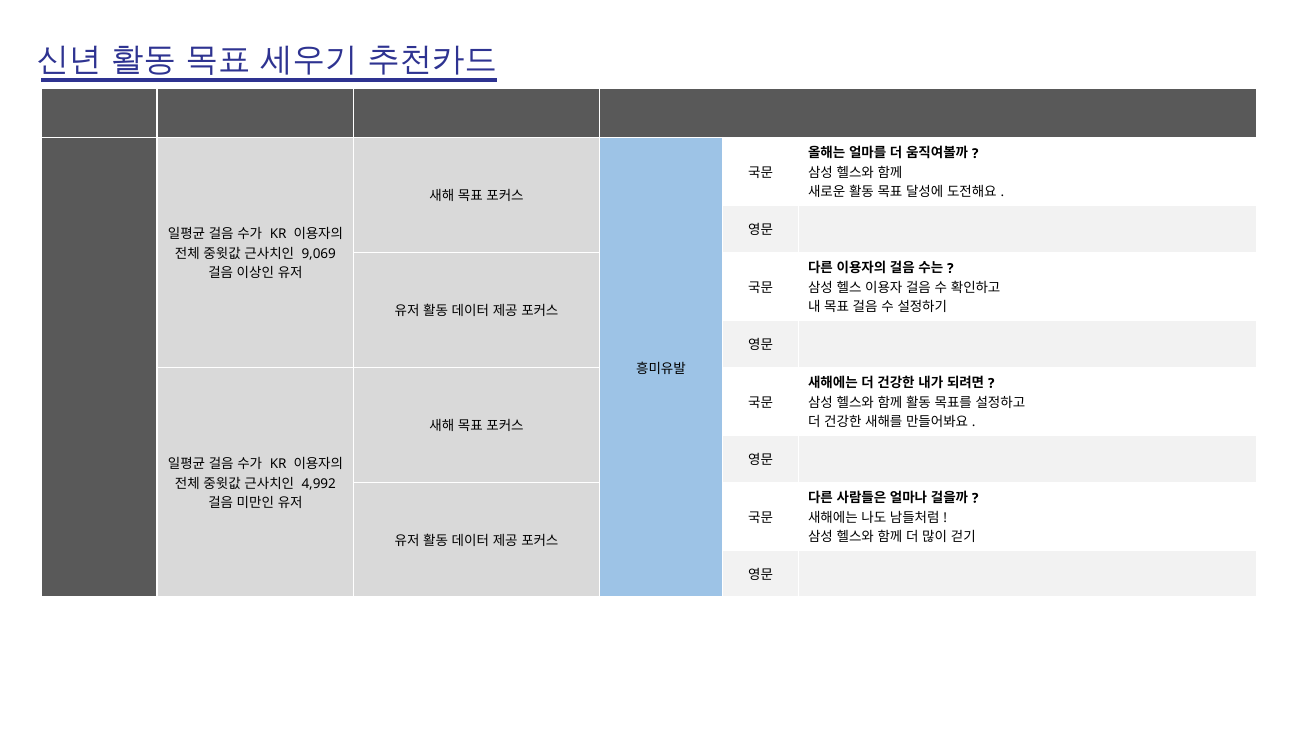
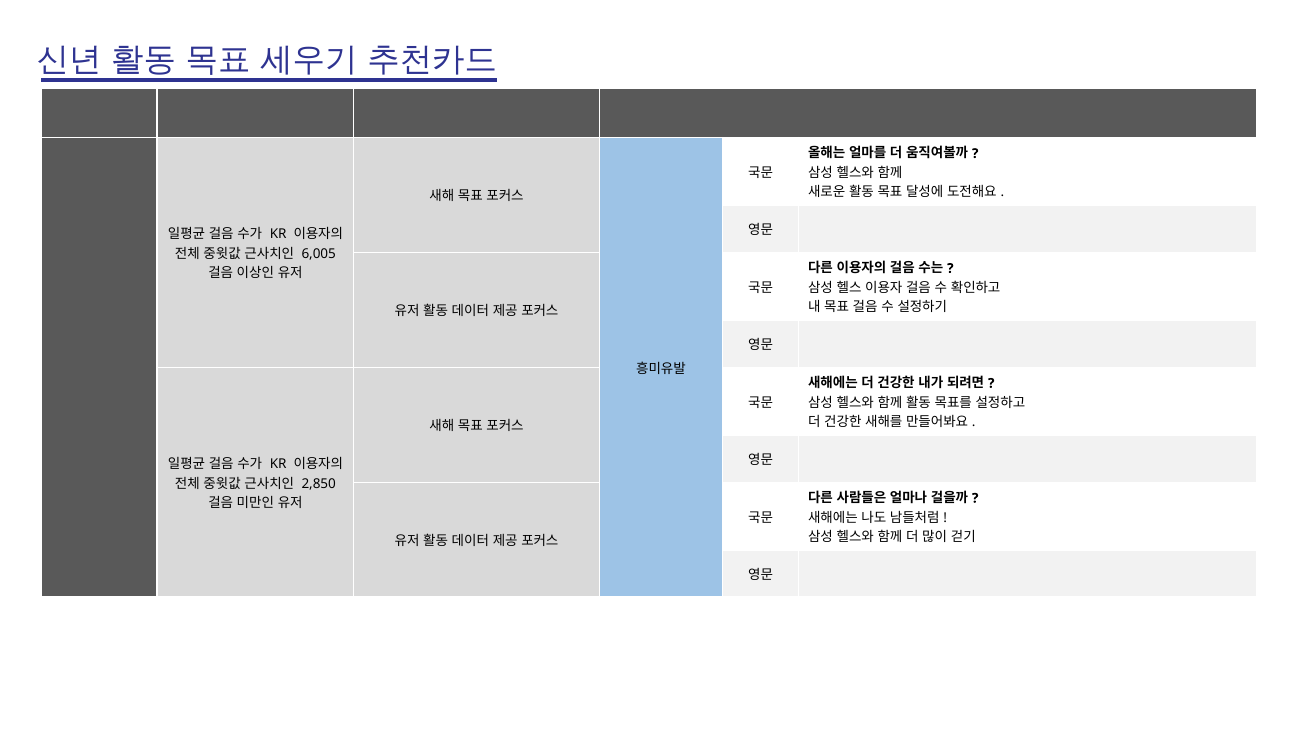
9,069: 9,069 -> 6,005 (319, 254)
4,992: 4,992 -> 2,850 (319, 484)
